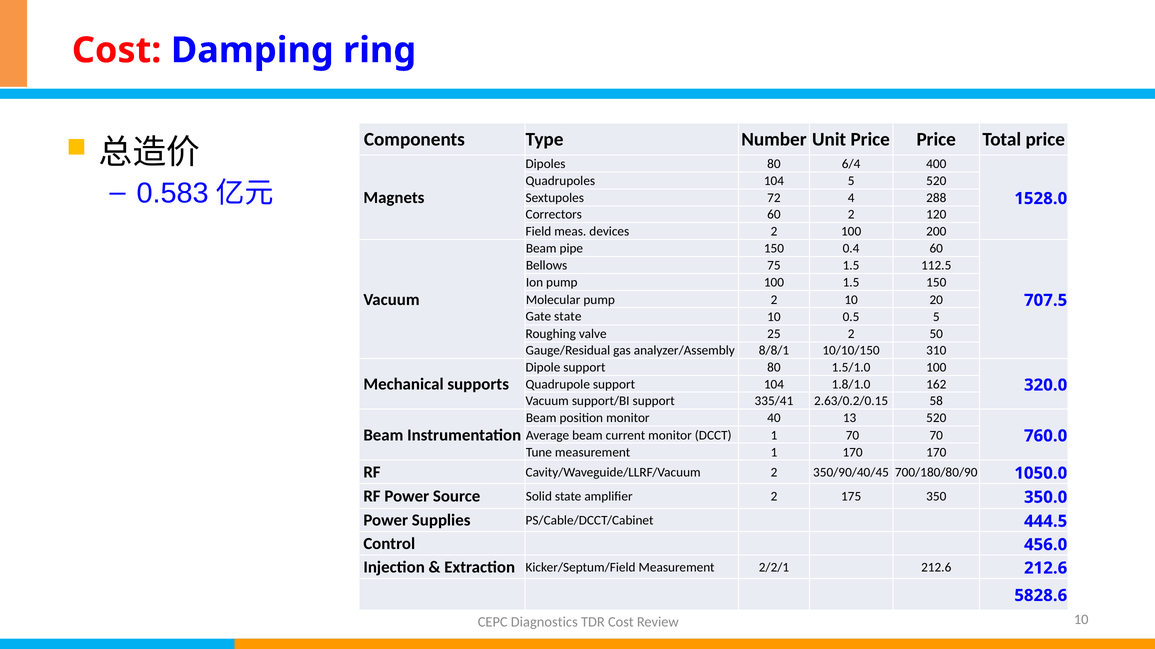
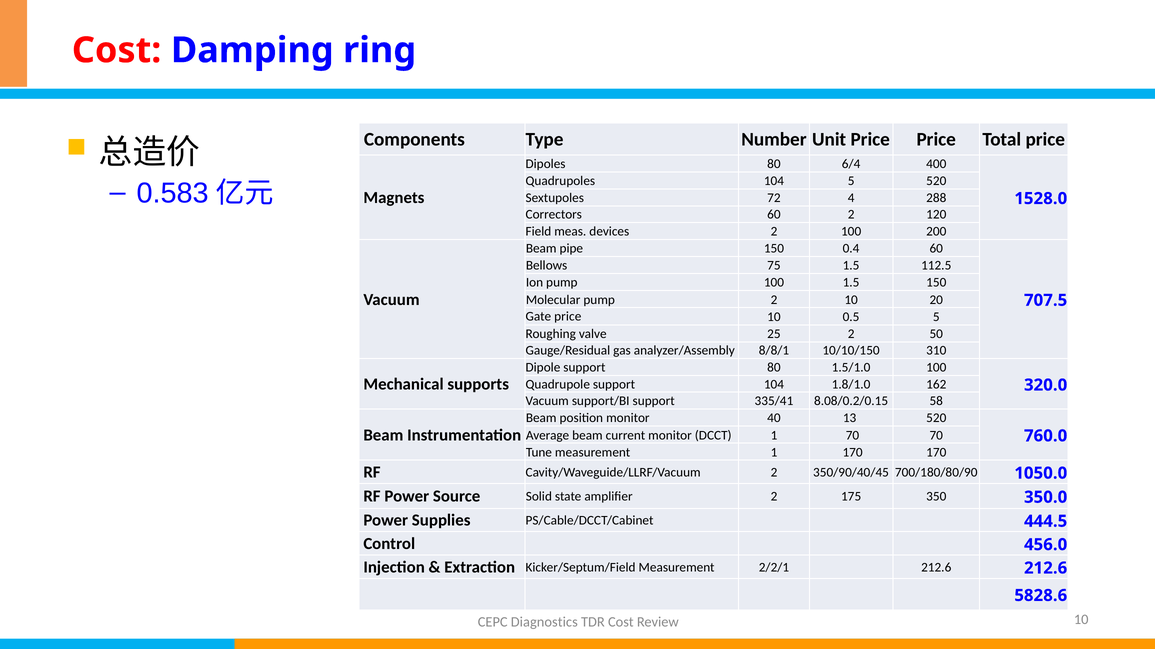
Gate state: state -> price (568, 317)
2.63/0.2/0.15: 2.63/0.2/0.15 -> 8.08/0.2/0.15 (851, 401)
